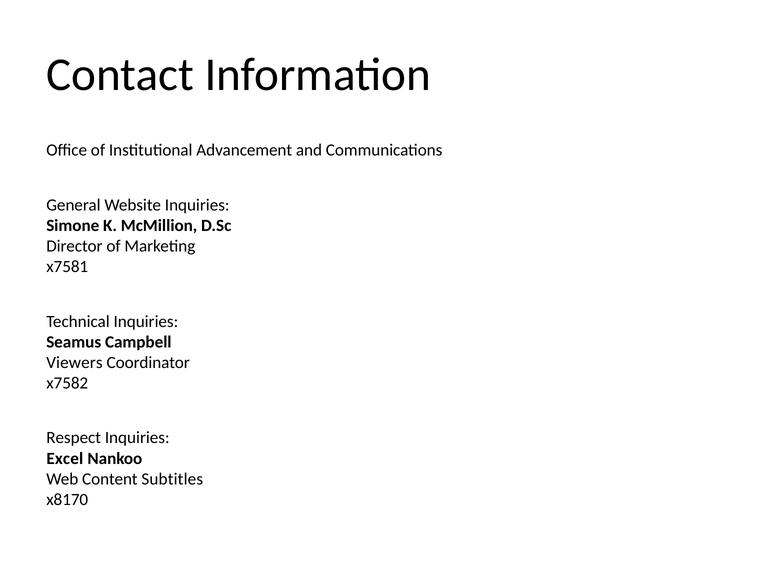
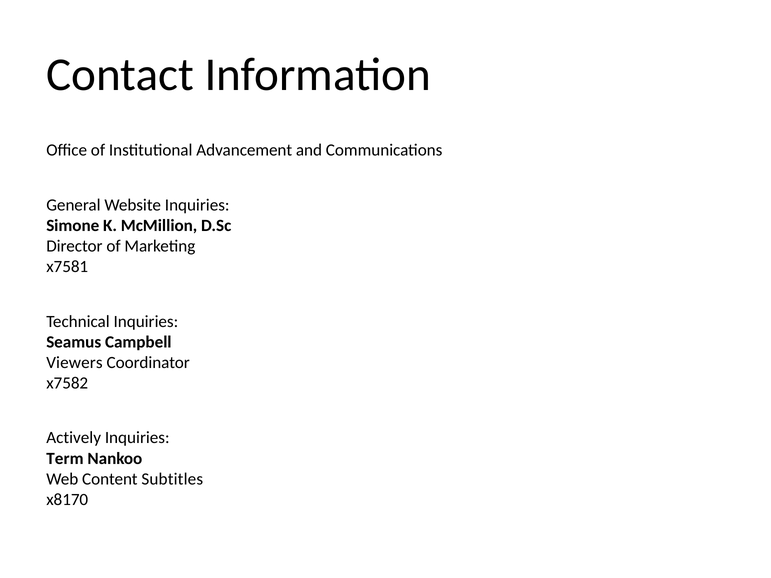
Respect: Respect -> Actively (74, 438)
Excel: Excel -> Term (65, 459)
